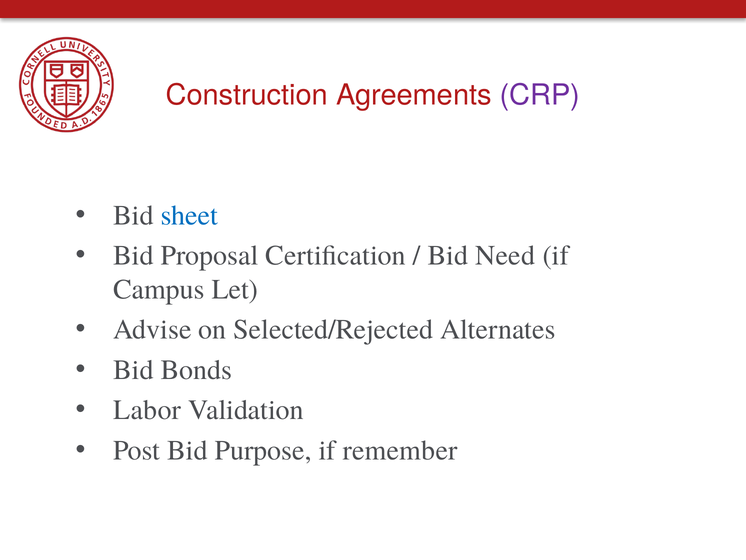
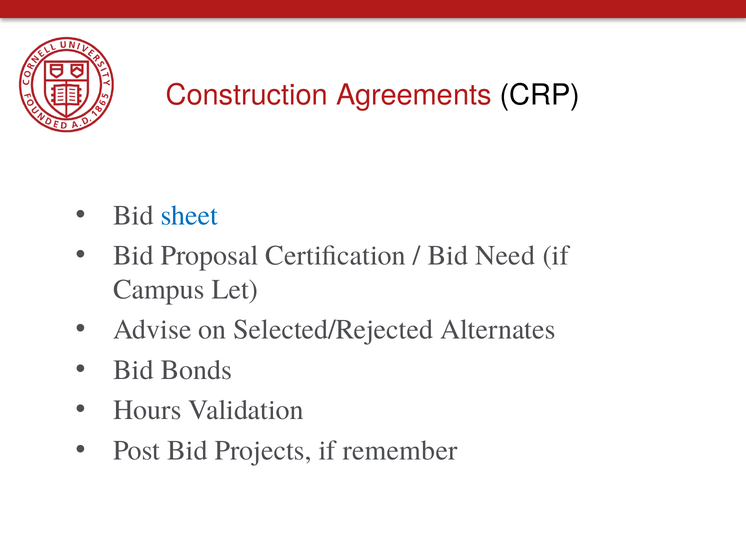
CRP colour: purple -> black (540, 95)
Labor: Labor -> Hours (147, 410)
Purpose: Purpose -> Projects (263, 450)
